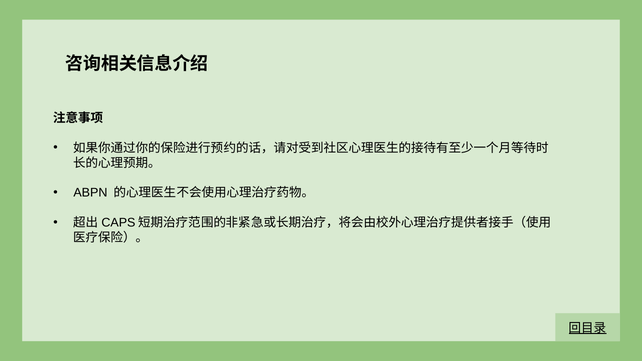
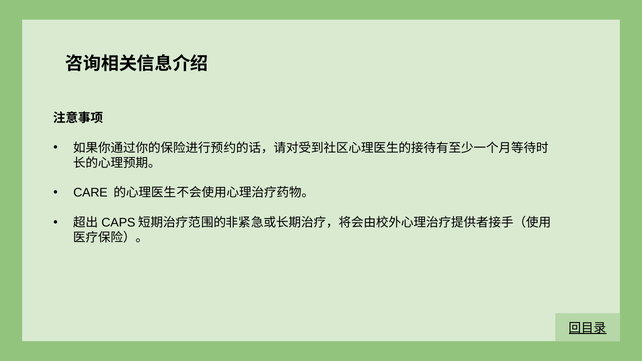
ABPN: ABPN -> CARE (90, 193)
